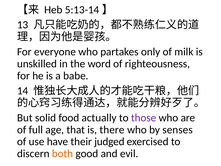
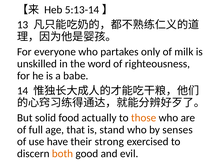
those colour: purple -> orange (144, 118)
there: there -> stand (112, 130)
judged: judged -> strong (109, 141)
